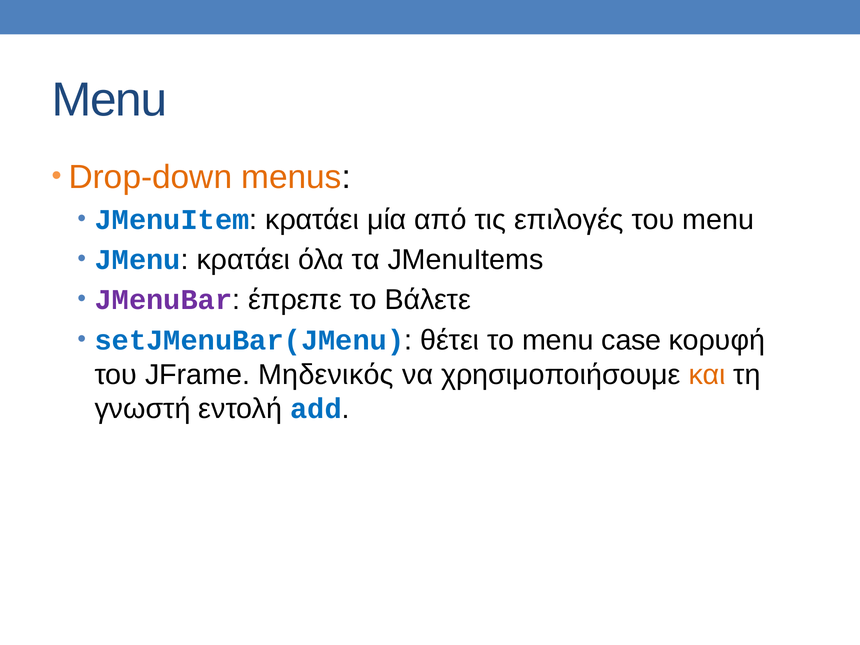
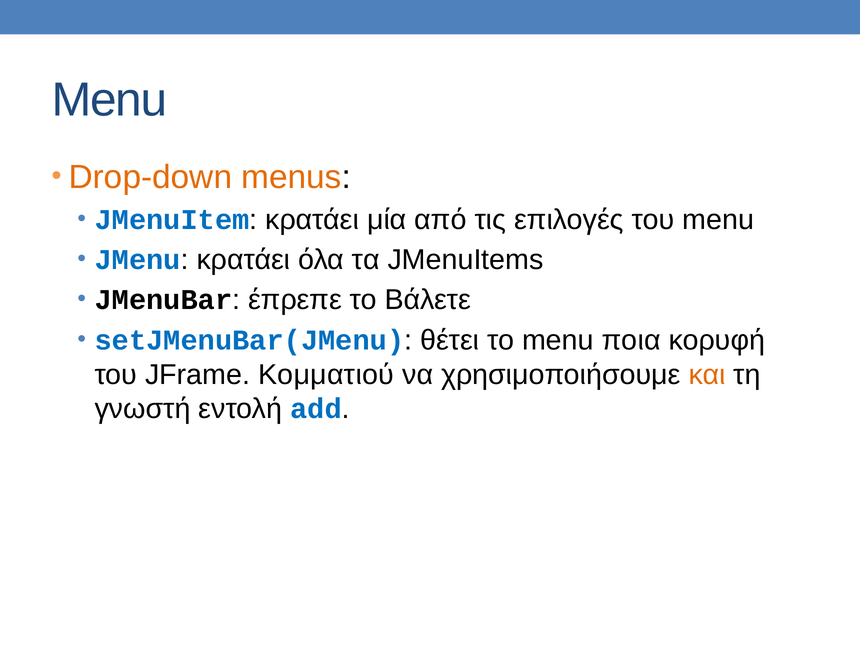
JMenuBar colour: purple -> black (163, 300)
case: case -> ποια (631, 340)
Μηδενικός: Μηδενικός -> Κομματιού (326, 375)
